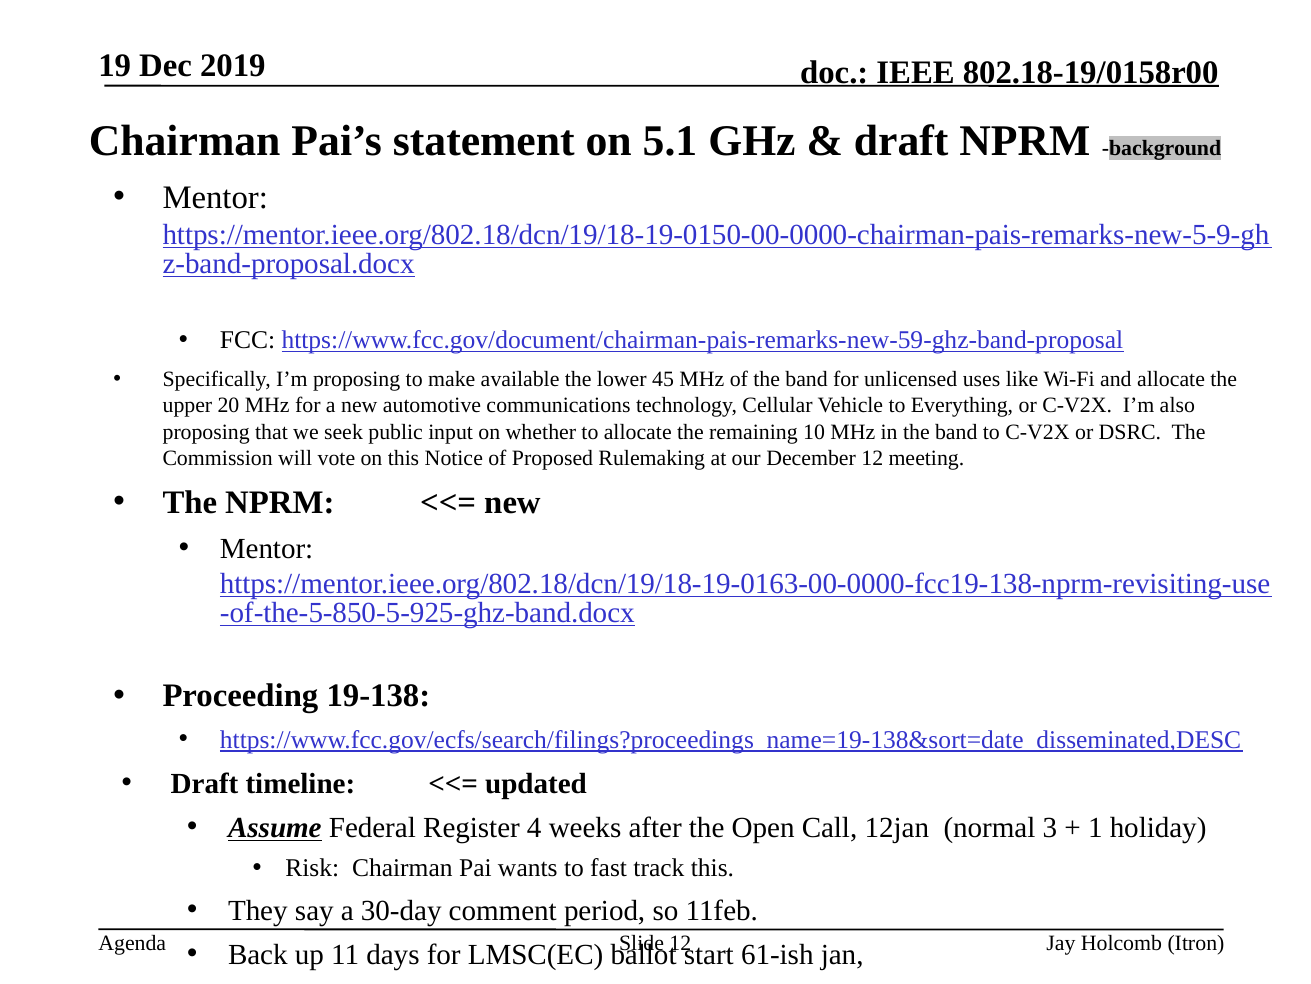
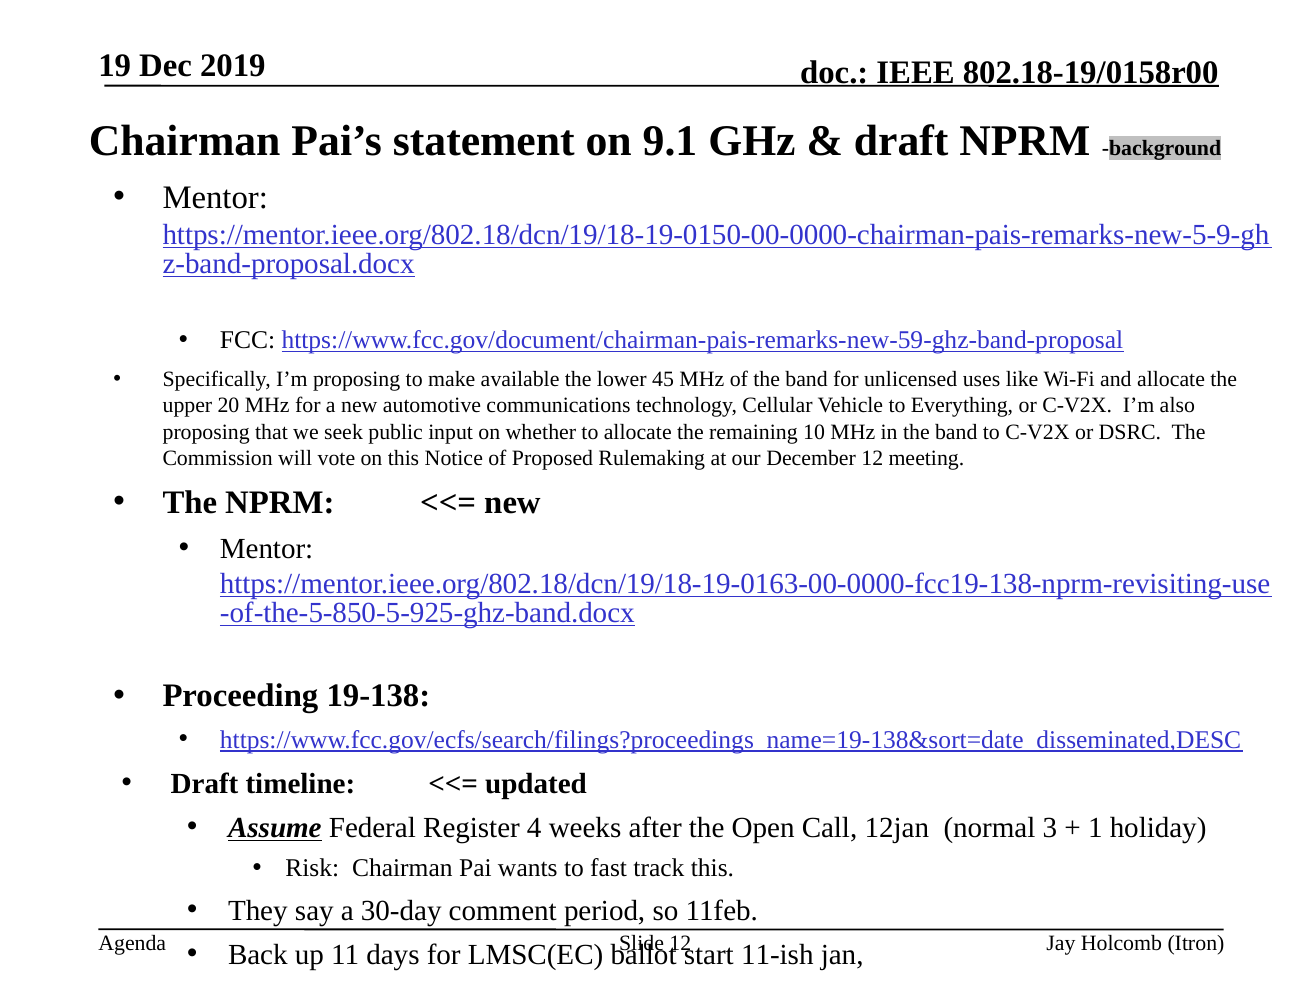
5.1: 5.1 -> 9.1 (670, 141)
61-ish: 61-ish -> 11-ish (777, 954)
